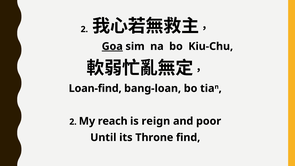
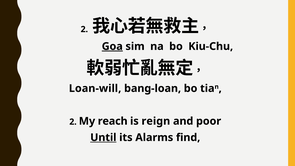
Loan-find: Loan-find -> Loan-will (95, 88)
Until underline: none -> present (103, 137)
Throne: Throne -> Alarms (154, 137)
